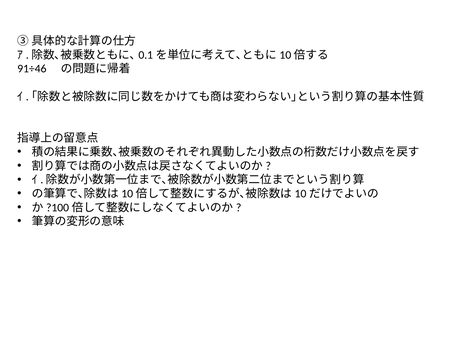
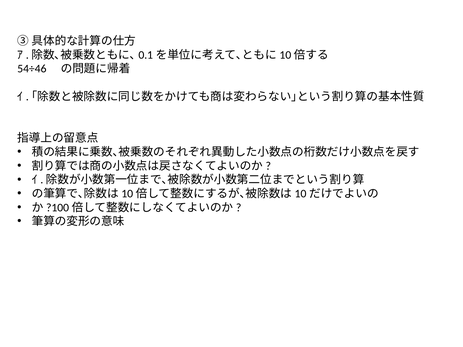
91÷46: 91÷46 -> 54÷46 (32, 69)
